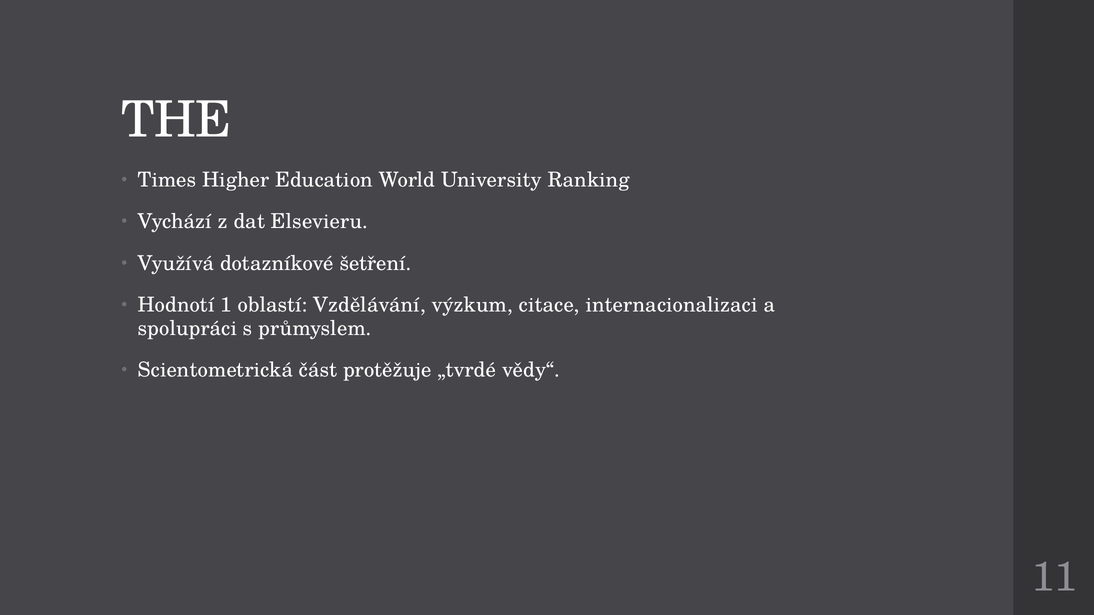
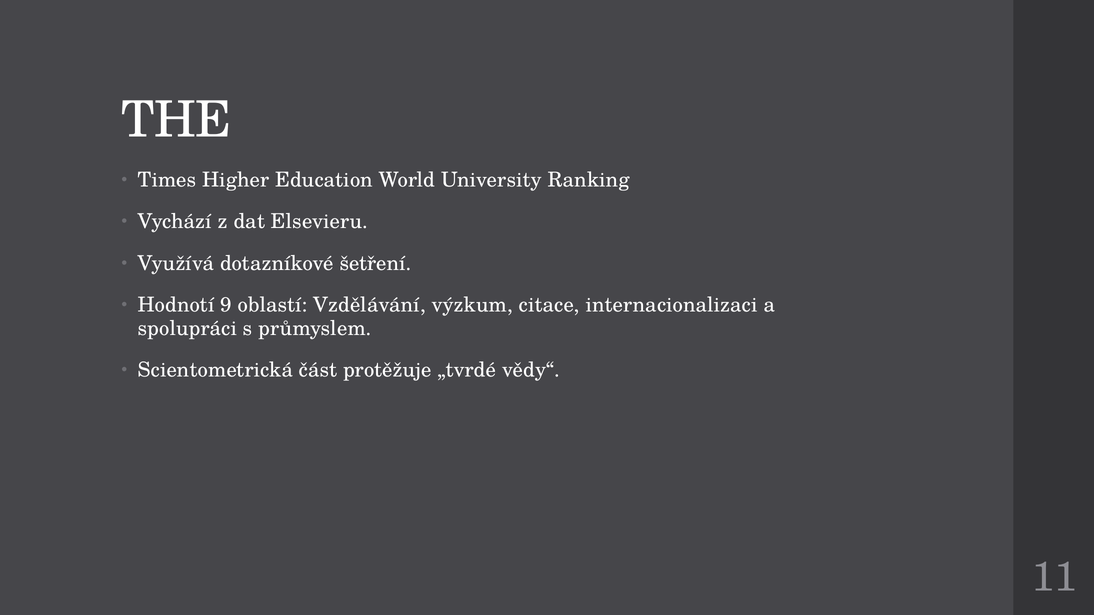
1: 1 -> 9 (226, 305)
